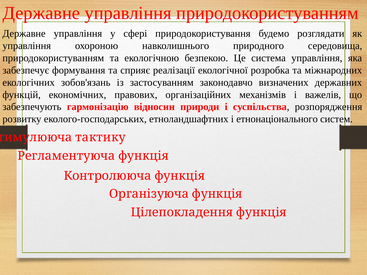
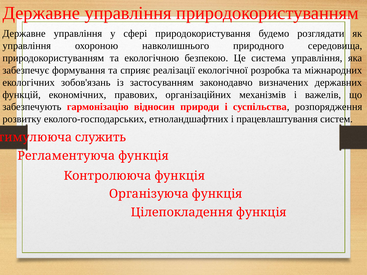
етнонаціонального: етнонаціонального -> працевлаштування (277, 119)
тактику: тактику -> служить (101, 137)
